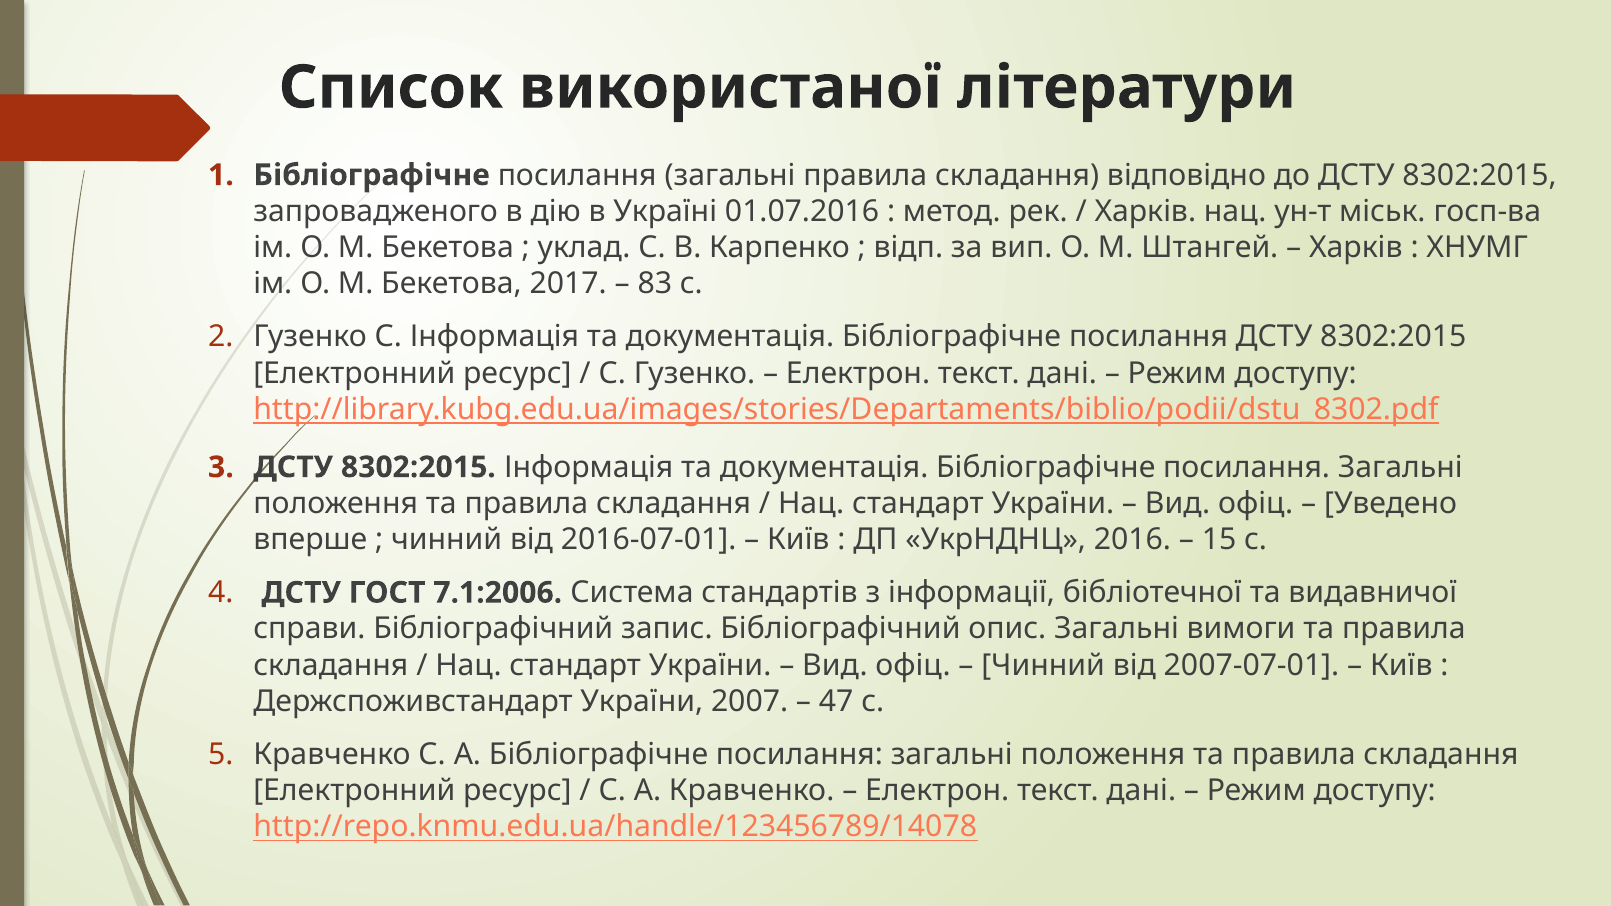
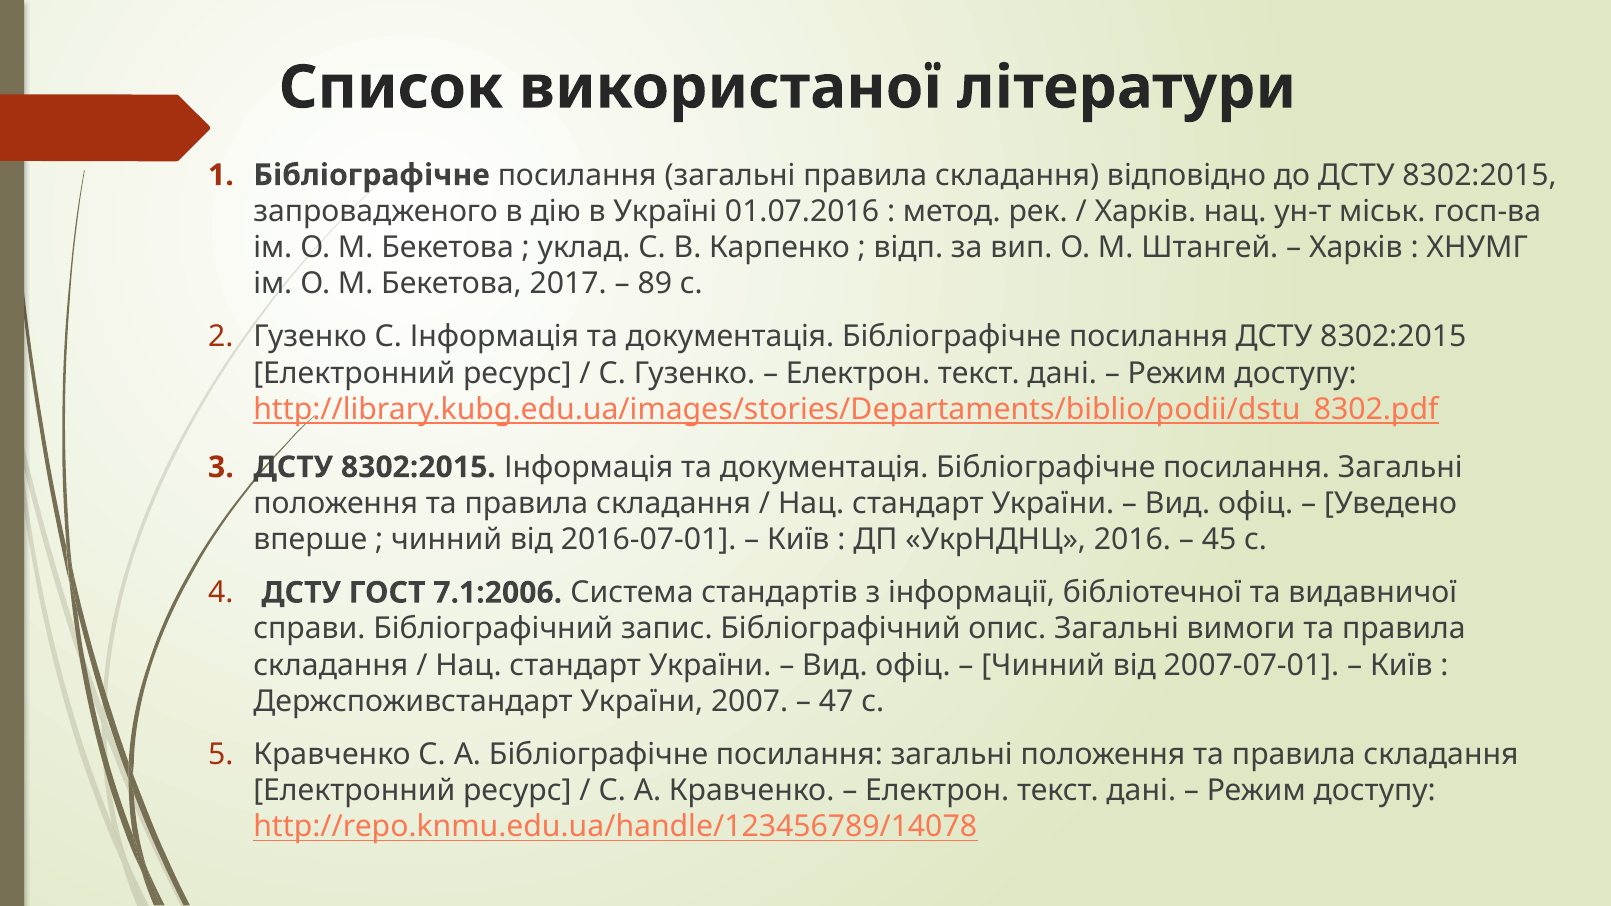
83: 83 -> 89 (655, 284)
15: 15 -> 45 (1219, 540)
